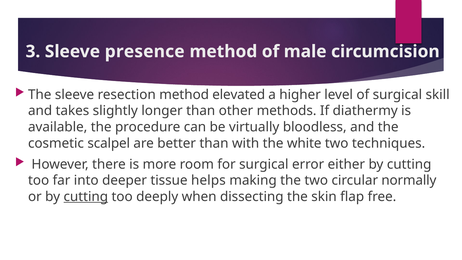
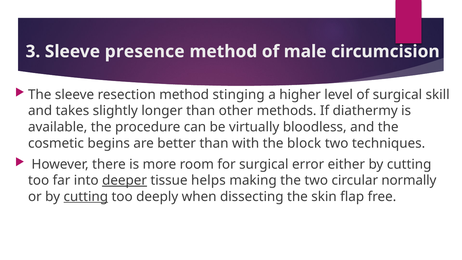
elevated: elevated -> stinging (239, 95)
scalpel: scalpel -> begins (109, 143)
white: white -> block (304, 143)
deeper underline: none -> present (125, 180)
